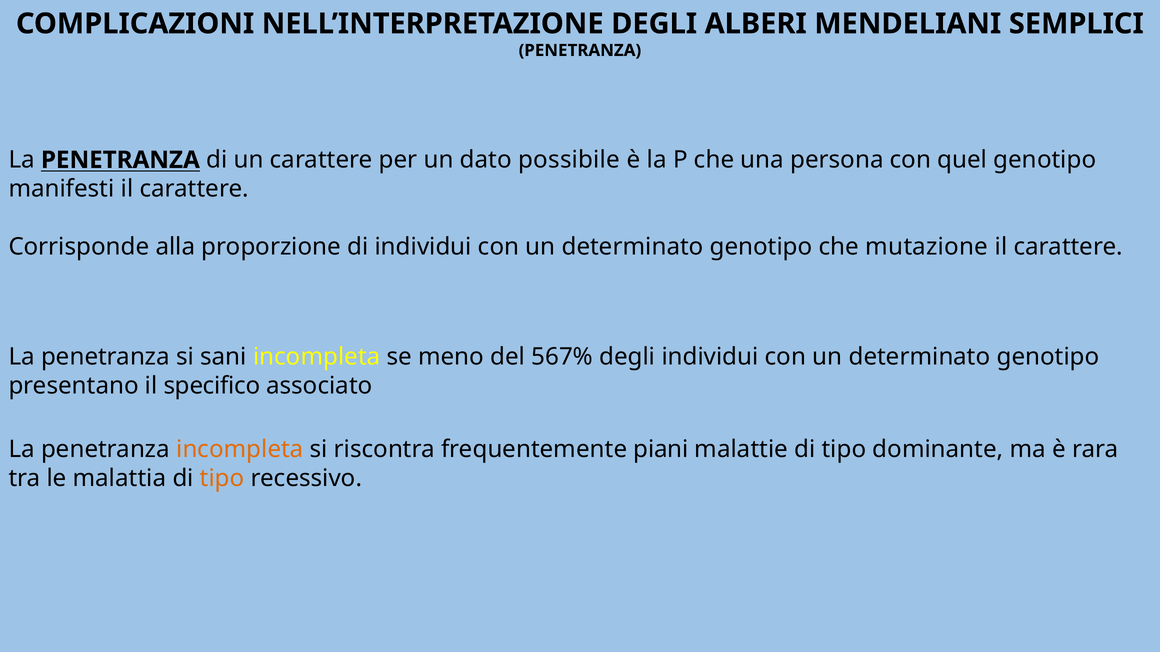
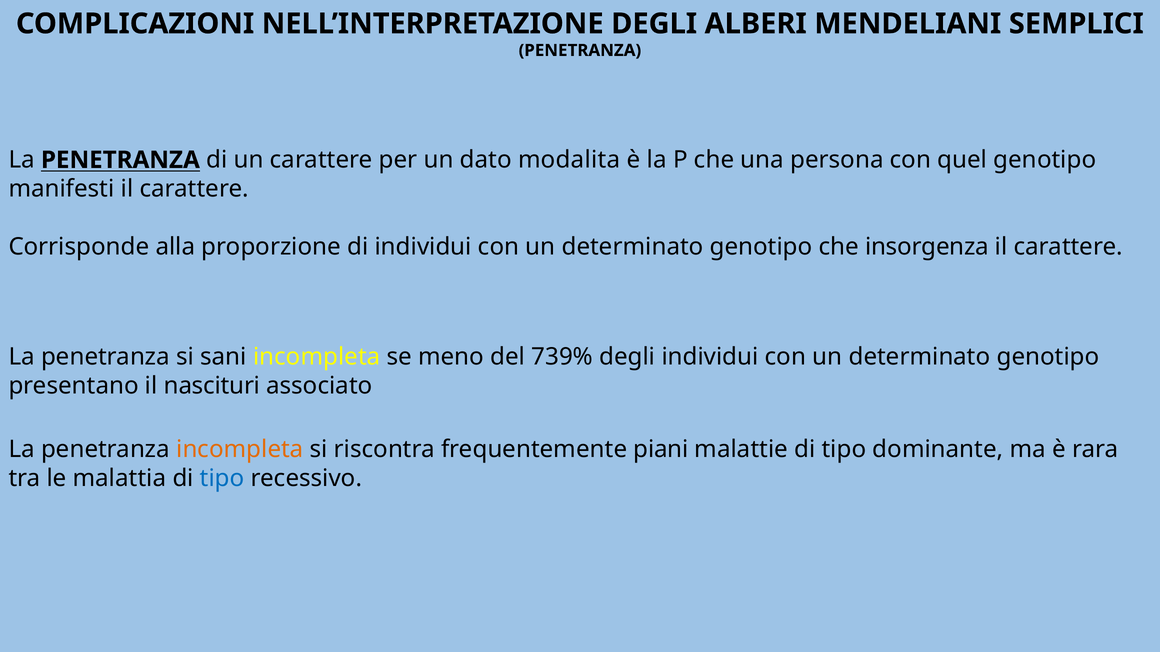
possibile: possibile -> modalita (569, 160)
mutazione: mutazione -> insorgenza (927, 247)
567%: 567% -> 739% (562, 357)
specifico: specifico -> nascituri (212, 386)
tipo colour: orange -> blue (222, 478)
